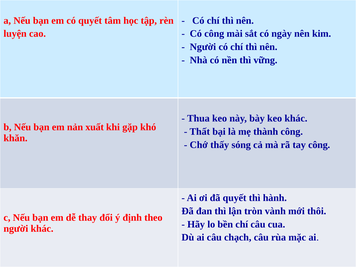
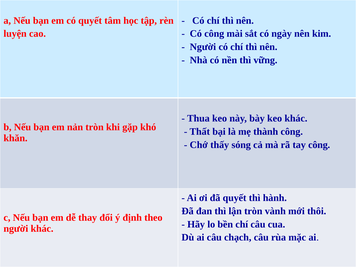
nản xuất: xuất -> tròn (95, 127)
